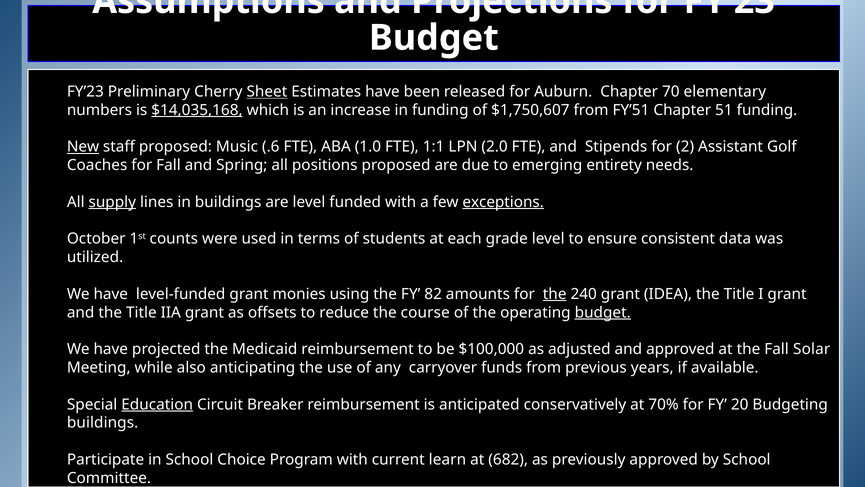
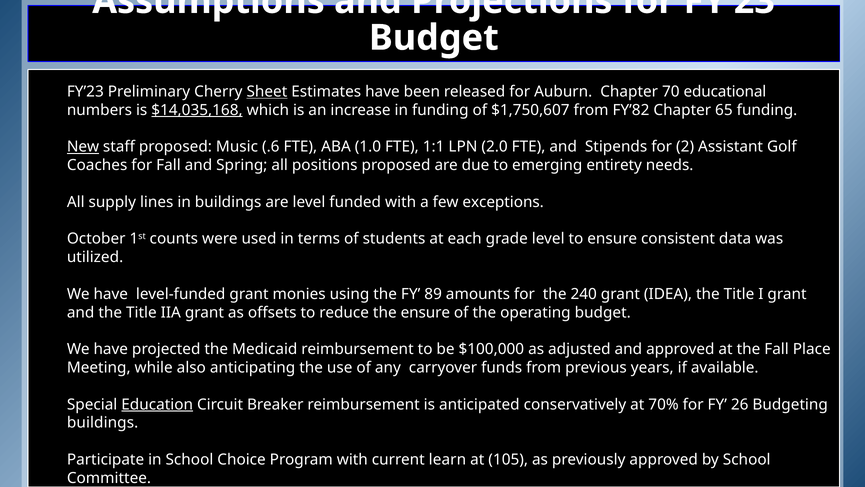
elementary: elementary -> educational (725, 92)
FY’51: FY’51 -> FY’82 (631, 110)
51: 51 -> 65 (724, 110)
supply underline: present -> none (112, 202)
exceptions underline: present -> none (503, 202)
82: 82 -> 89 (433, 294)
the underline: present -> none (555, 294)
the course: course -> ensure (425, 312)
budget underline: present -> none (603, 312)
Solar: Solar -> Place (812, 349)
20: 20 -> 26 (740, 404)
682: 682 -> 105 (508, 459)
